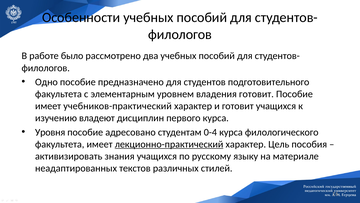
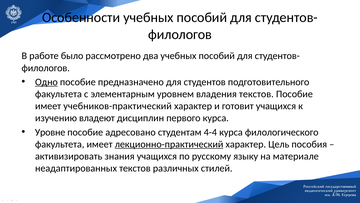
Одно underline: none -> present (46, 82)
владения готовит: готовит -> текстов (256, 94)
Уровня: Уровня -> Уровне (50, 132)
0-4: 0-4 -> 4-4 (210, 132)
